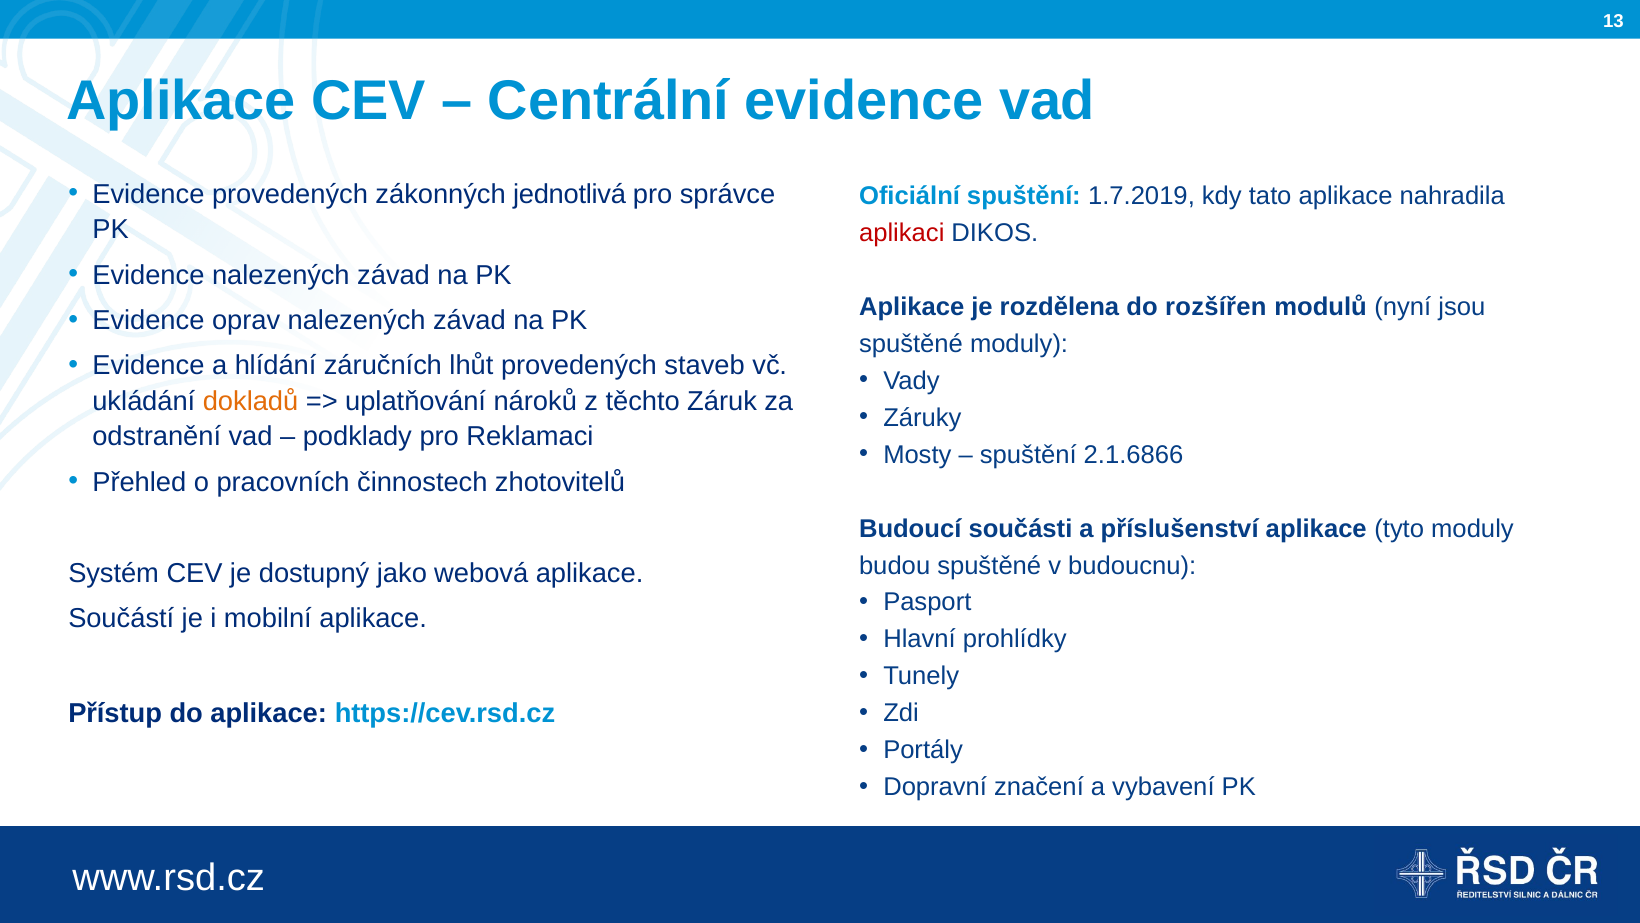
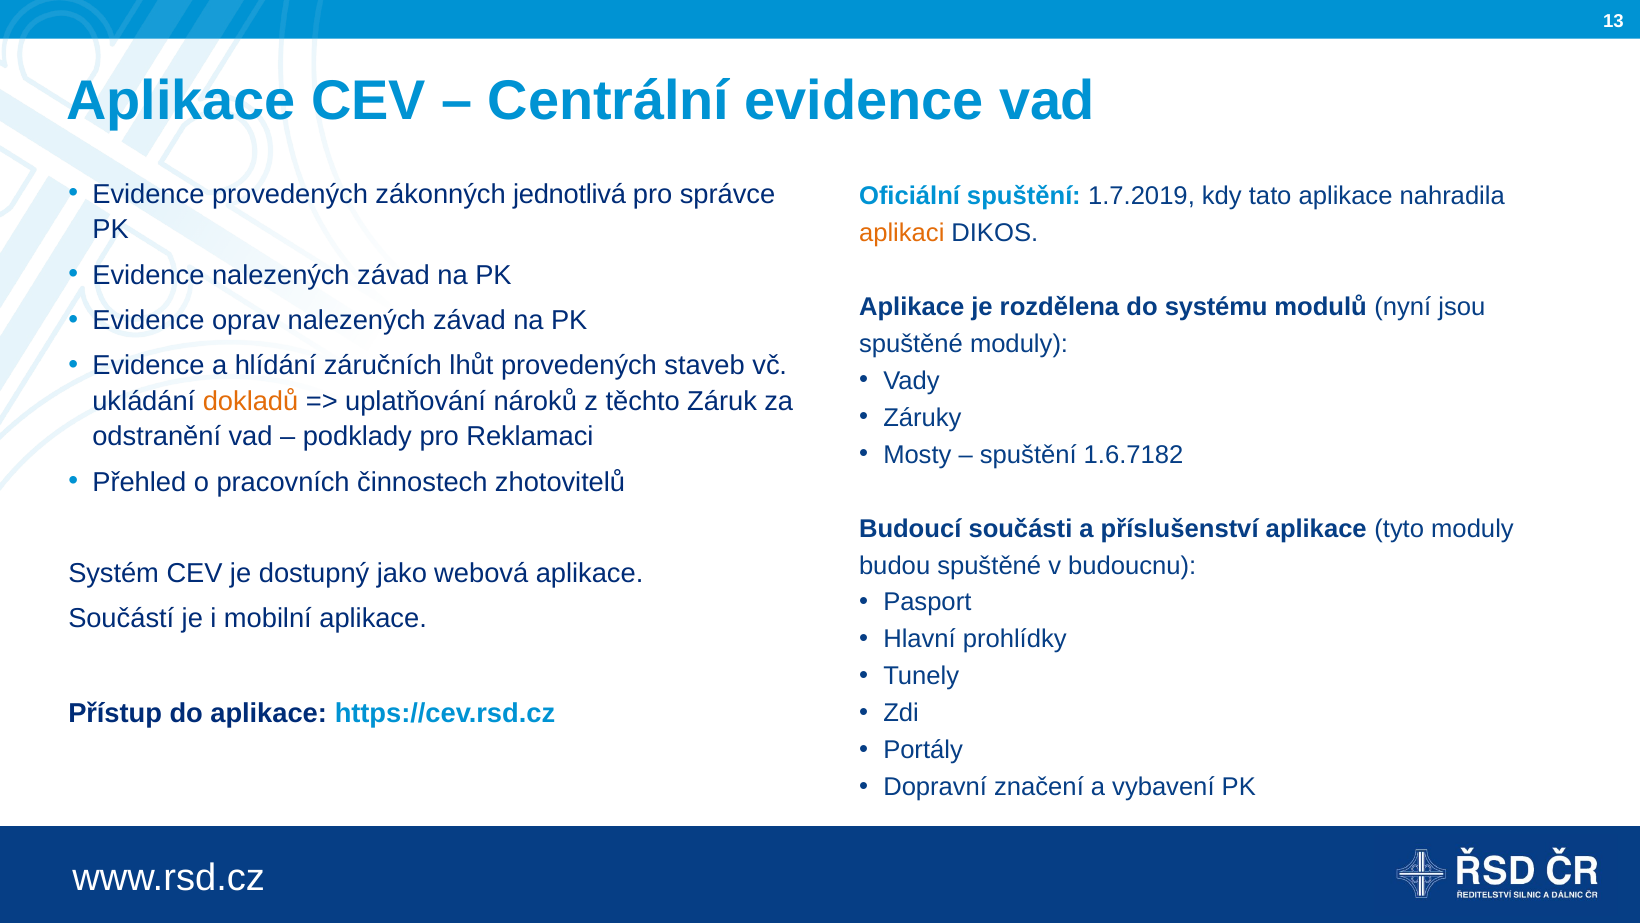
aplikaci colour: red -> orange (902, 233)
rozšířen: rozšířen -> systému (1216, 307)
2.1.6866: 2.1.6866 -> 1.6.7182 (1134, 455)
